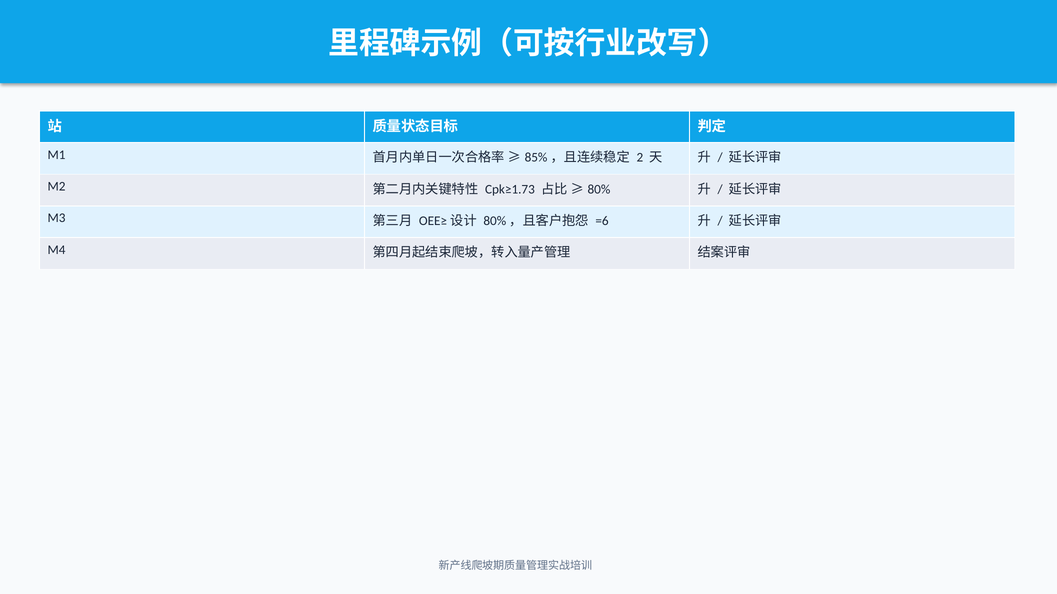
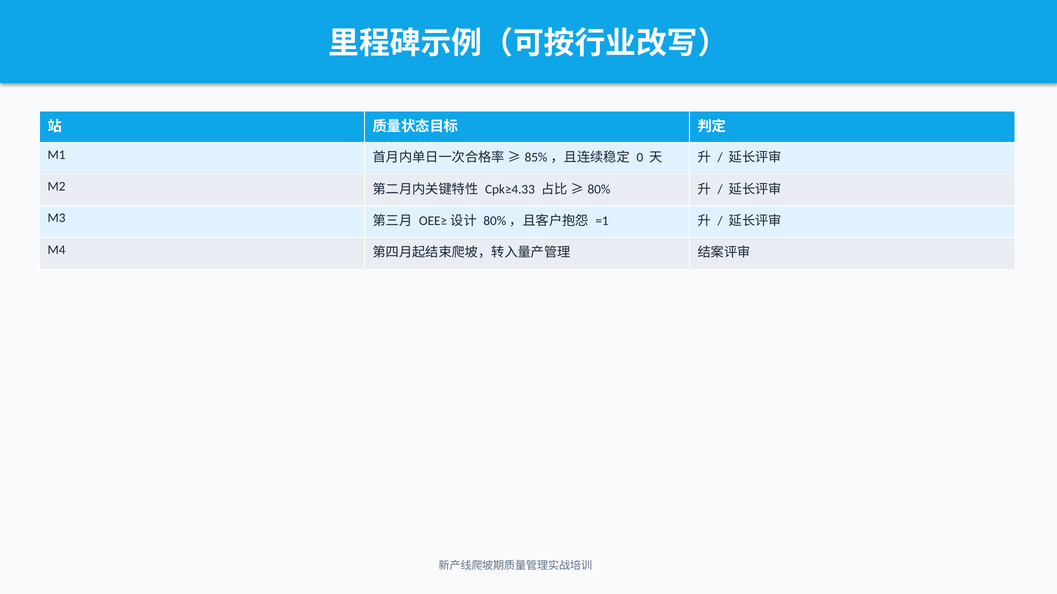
2: 2 -> 0 (640, 158)
Cpk≥1.73: Cpk≥1.73 -> Cpk≥4.33 (510, 189)
=6: =6 -> =1 (602, 221)
